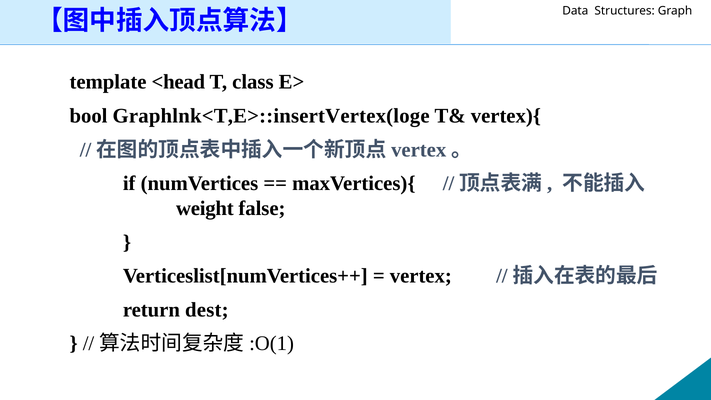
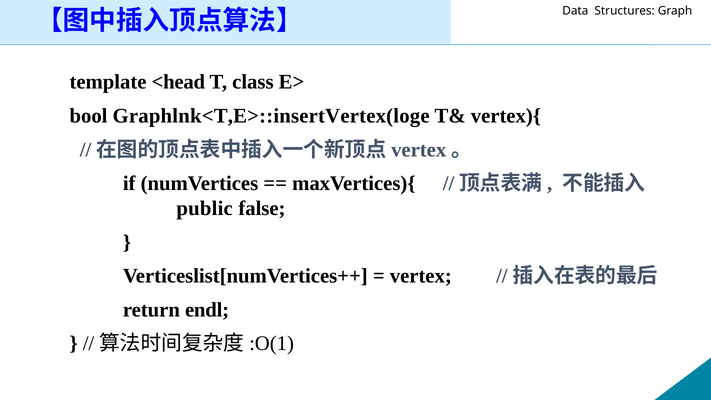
weight: weight -> public (205, 208)
dest: dest -> endl (207, 310)
